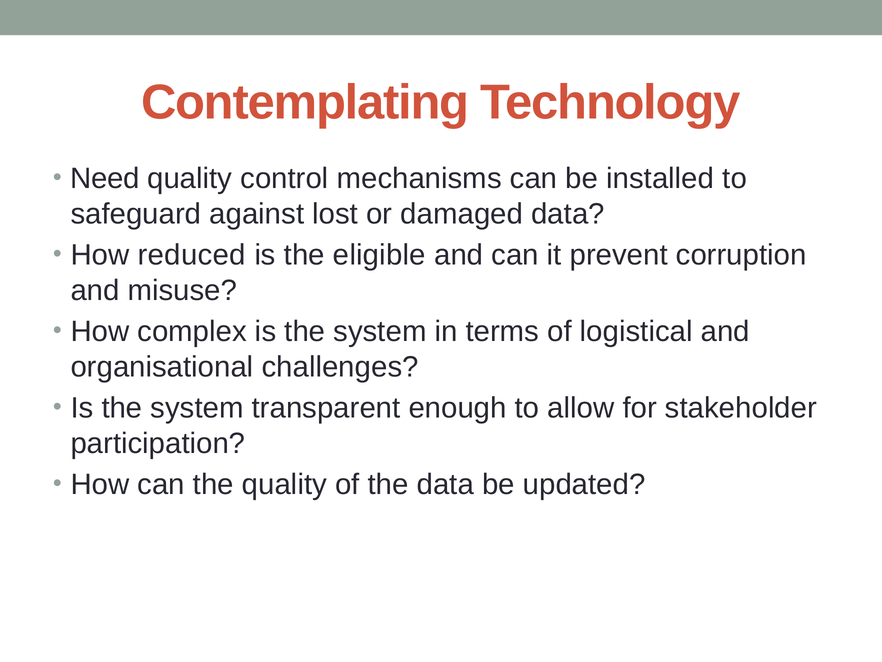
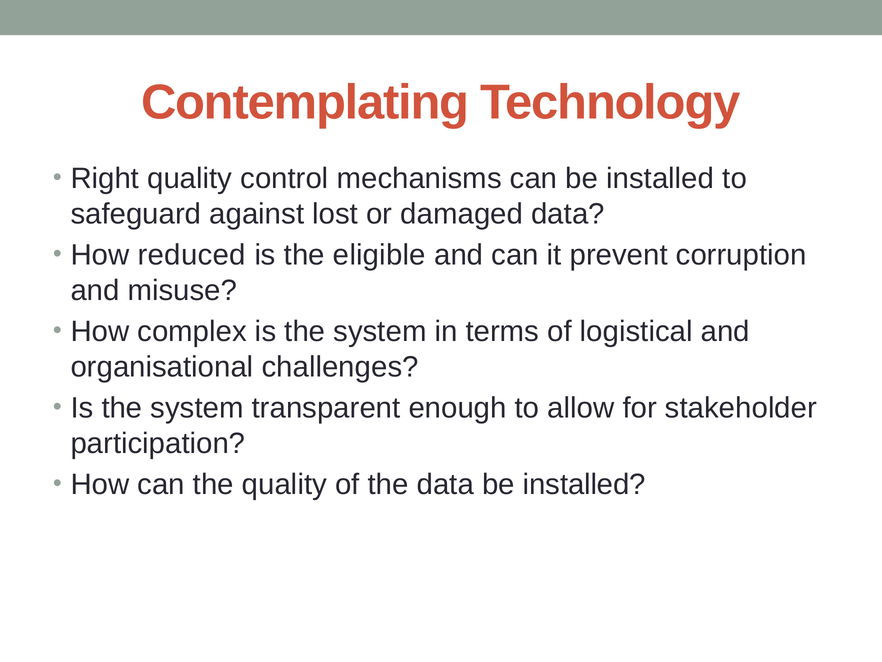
Need: Need -> Right (105, 178)
data be updated: updated -> installed (584, 484)
